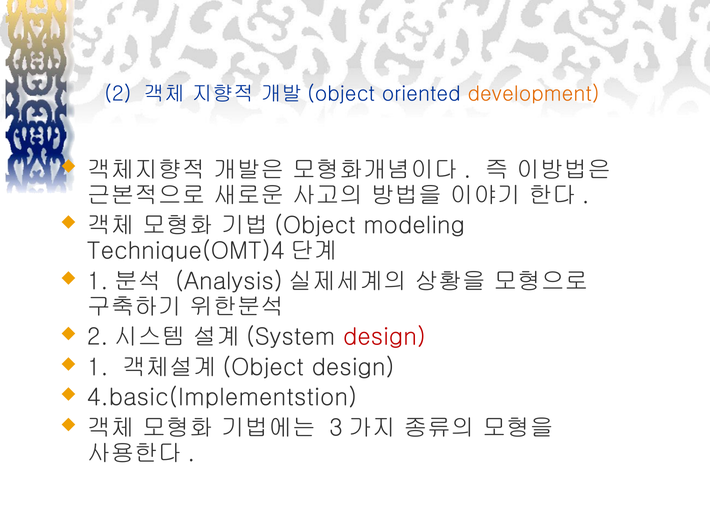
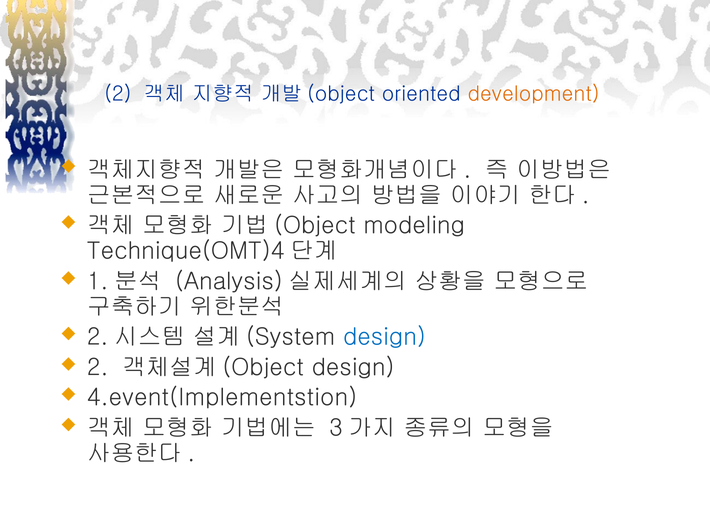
design colour: red -> blue (384, 337)
1: 1 -> 2 (98, 368)
4.basic(Implementstion: 4.basic(Implementstion -> 4.event(Implementstion (222, 398)
